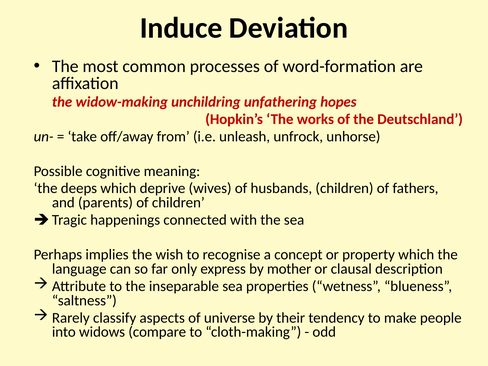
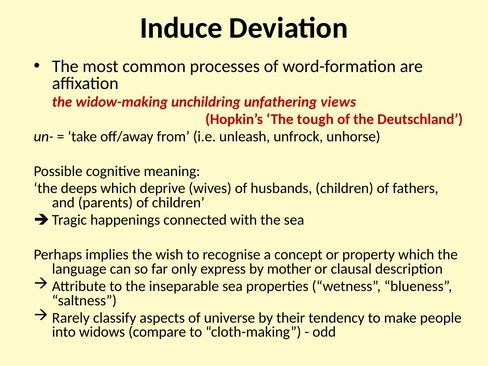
hopes: hopes -> views (338, 102)
works: works -> tough (315, 119)
